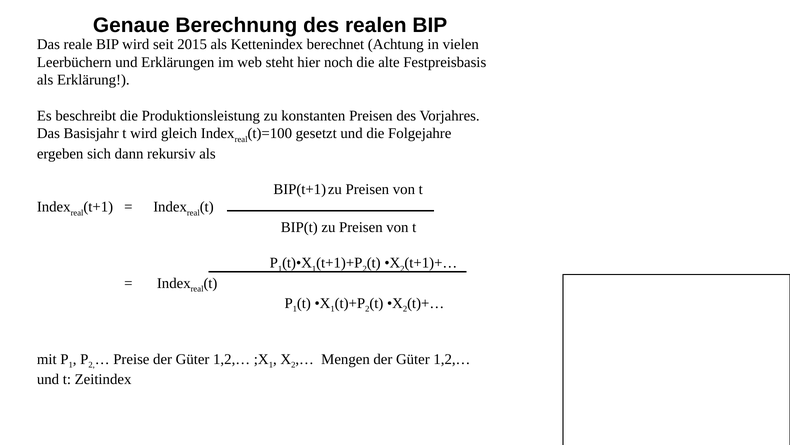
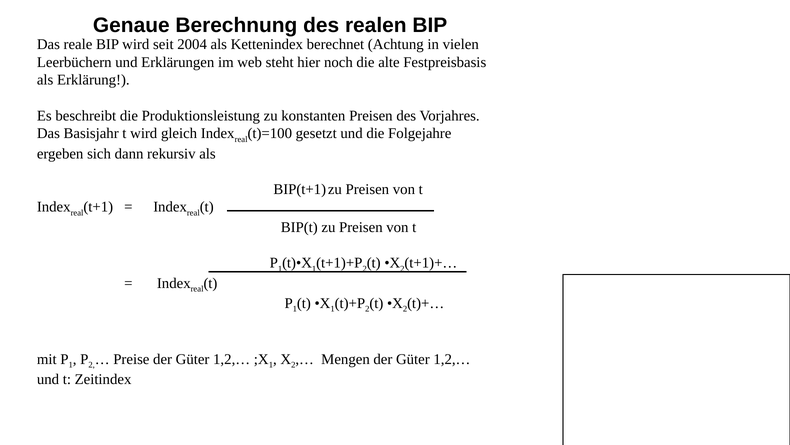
2015: 2015 -> 2004 (192, 44)
